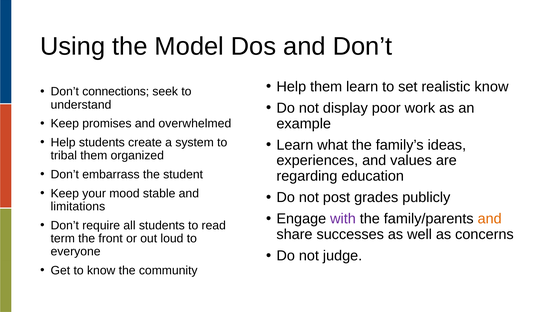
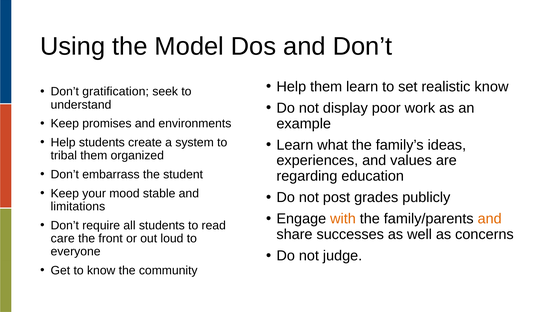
connections: connections -> gratification (116, 92)
overwhelmed: overwhelmed -> environments (195, 124)
with colour: purple -> orange (343, 219)
term: term -> care (63, 239)
